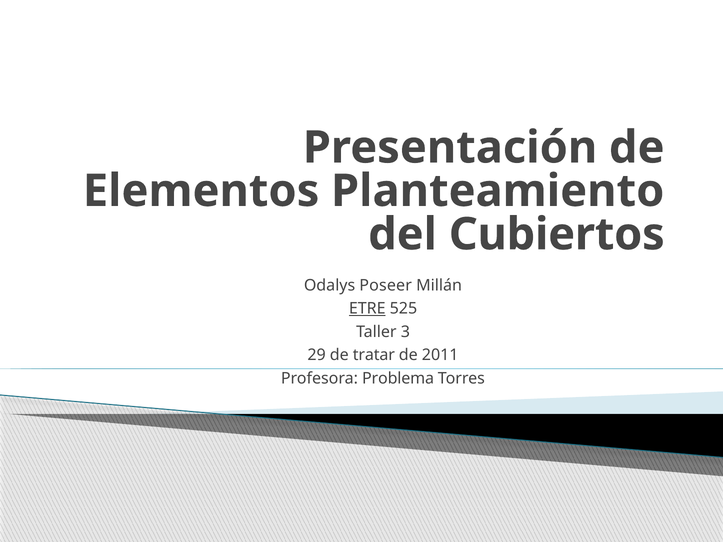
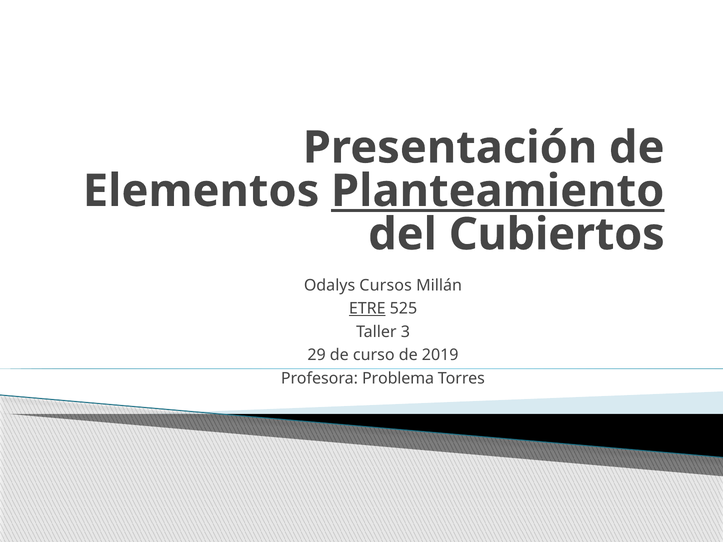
Planteamiento underline: none -> present (498, 191)
Poseer: Poseer -> Cursos (386, 285)
tratar: tratar -> curso (374, 355)
2011: 2011 -> 2019 (440, 355)
